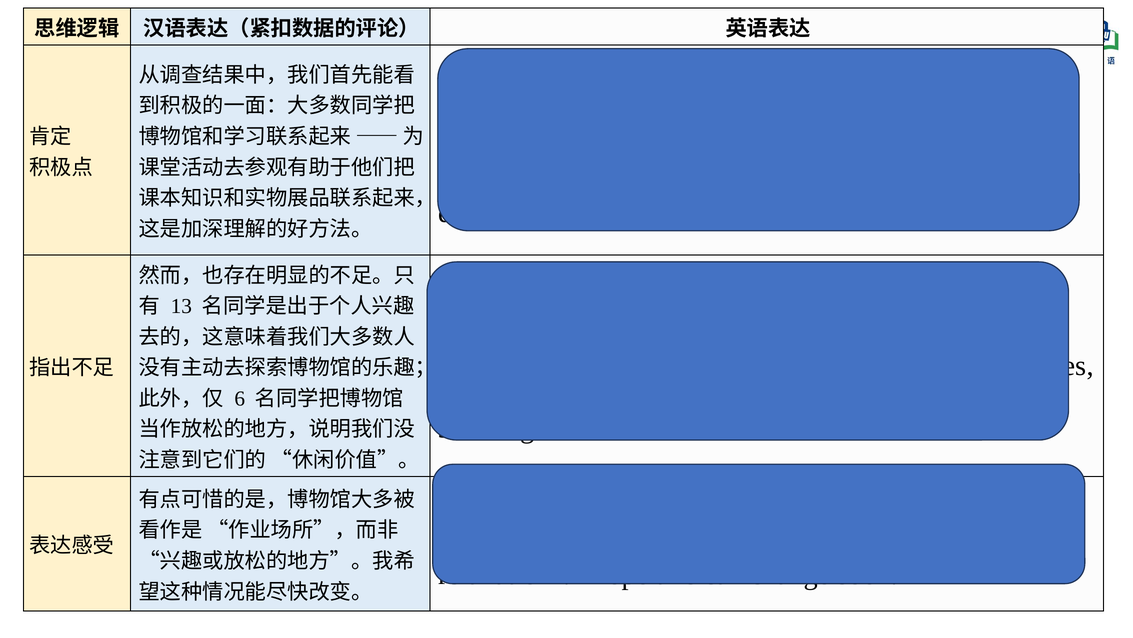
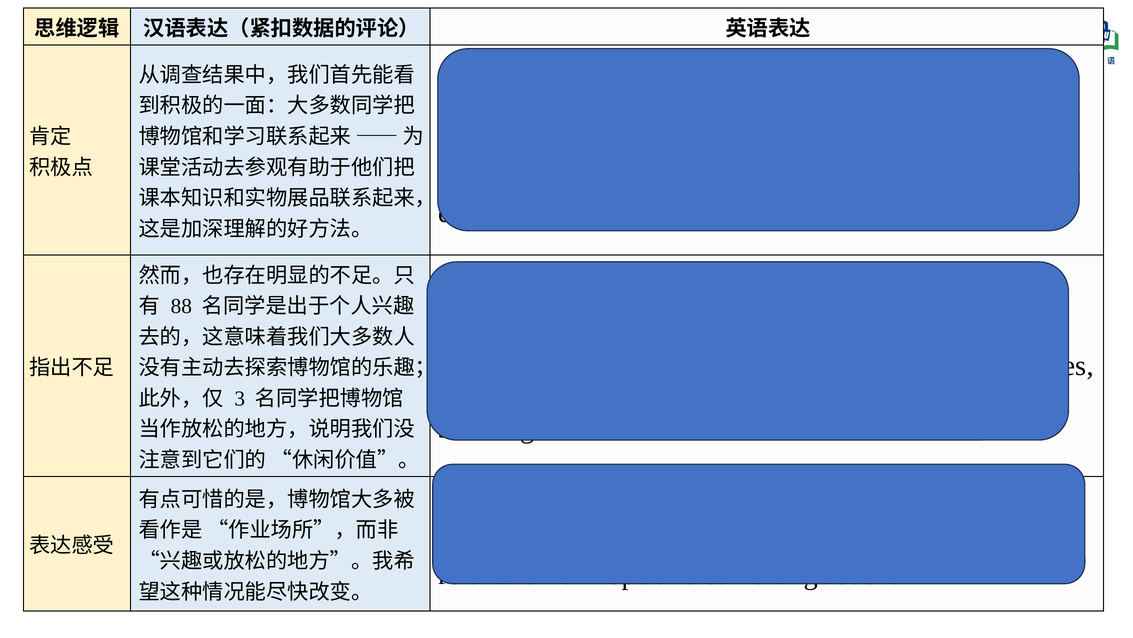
13: 13 -> 88 (181, 306)
6: 6 -> 3 (240, 398)
